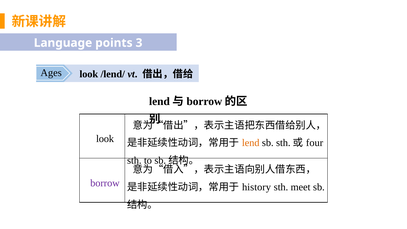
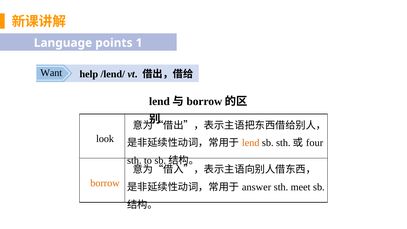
3: 3 -> 1 (139, 43)
Ages: Ages -> Want (51, 73)
look: look -> help (89, 74)
borrow colour: purple -> orange (105, 183)
history: history -> answer (257, 187)
